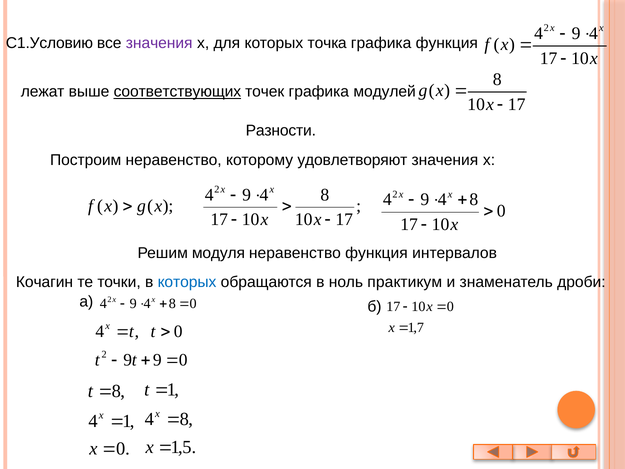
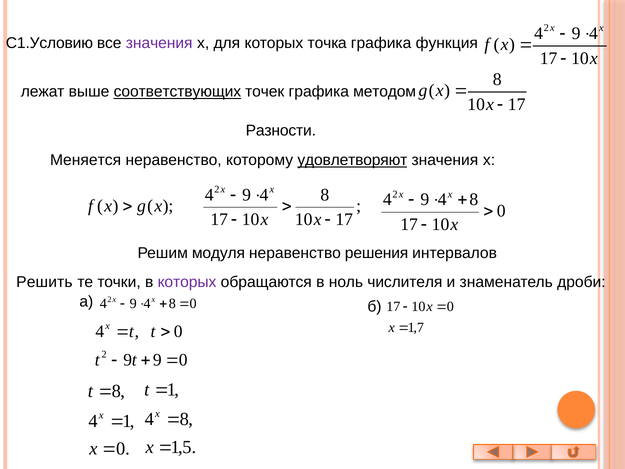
модулей: модулей -> методом (385, 92)
Построим: Построим -> Меняется (86, 160)
удовлетворяют underline: none -> present (352, 160)
неравенство функция: функция -> решения (377, 253)
Кочагин: Кочагин -> Решить (44, 282)
которых colour: blue -> purple (187, 282)
практикум: практикум -> числителя (405, 282)
